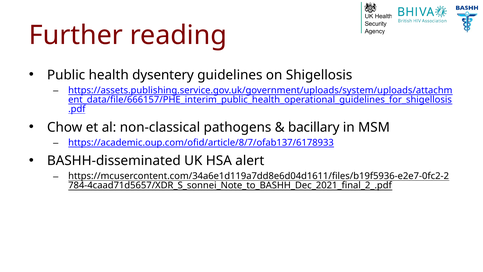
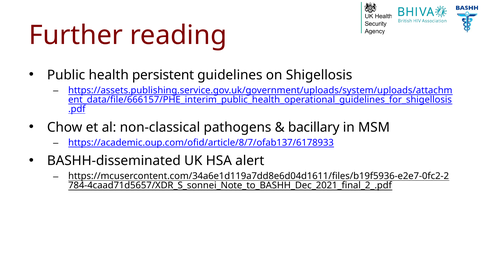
dysentery: dysentery -> persistent (163, 75)
